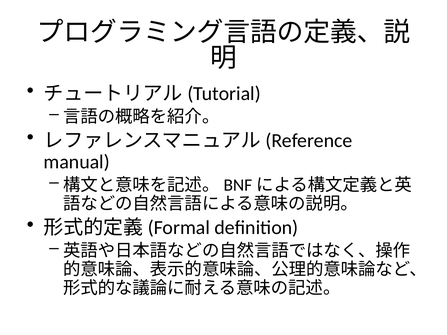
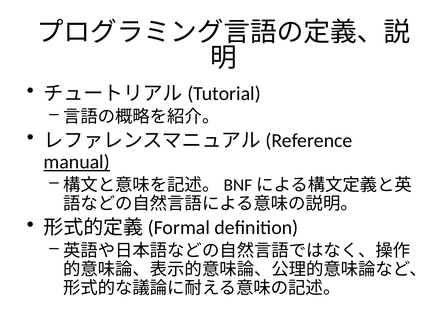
manual underline: none -> present (77, 162)
